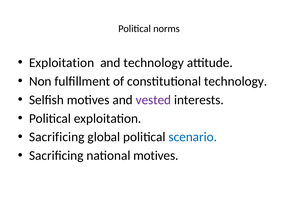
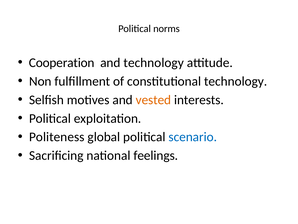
Exploitation: Exploitation -> Cooperation (62, 63)
vested colour: purple -> orange (153, 100)
Sacrificing: Sacrificing -> Politeness (57, 137)
national motives: motives -> feelings (156, 155)
